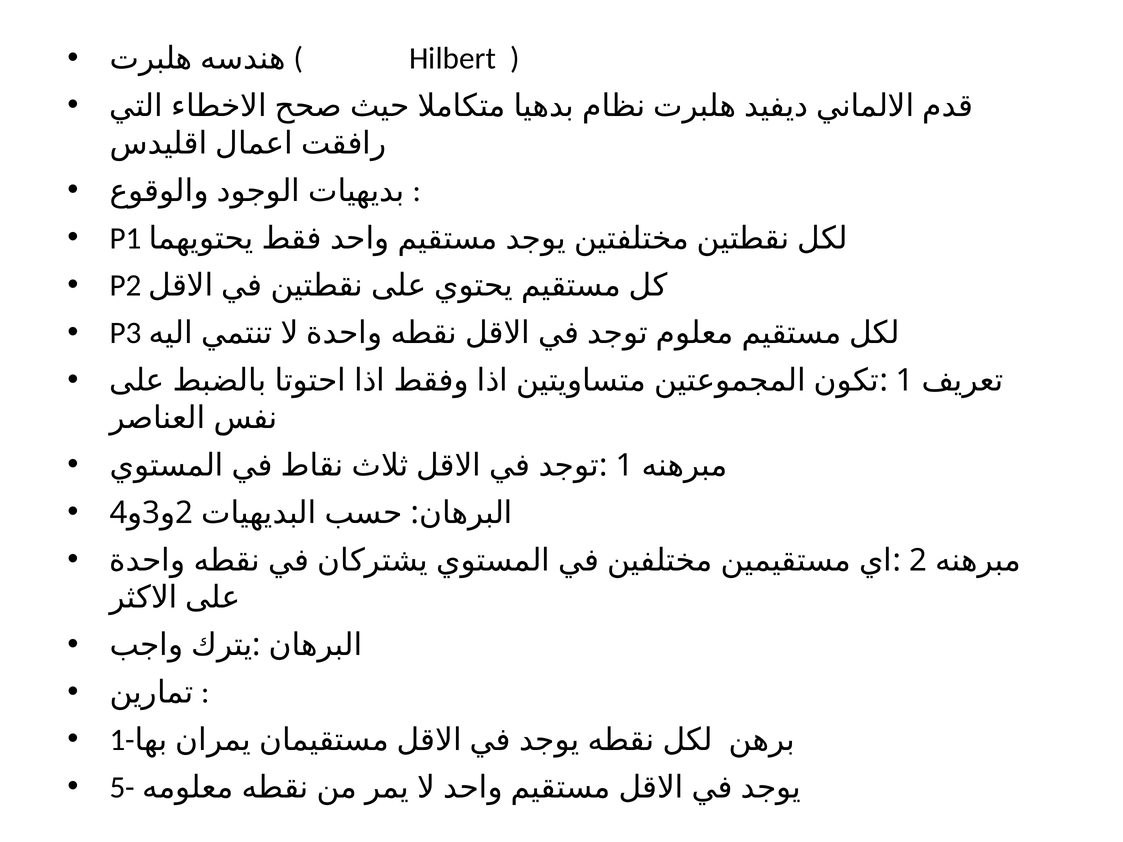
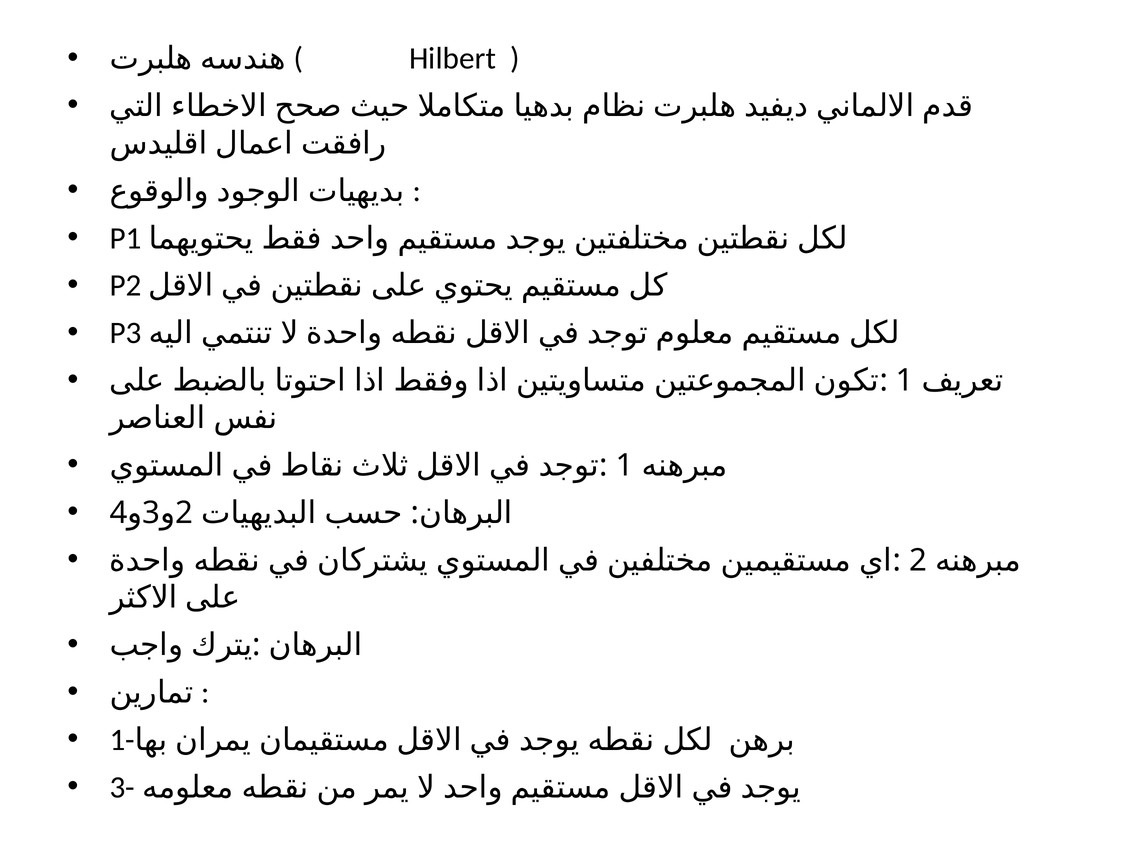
5-: 5- -> 3- (122, 788)
